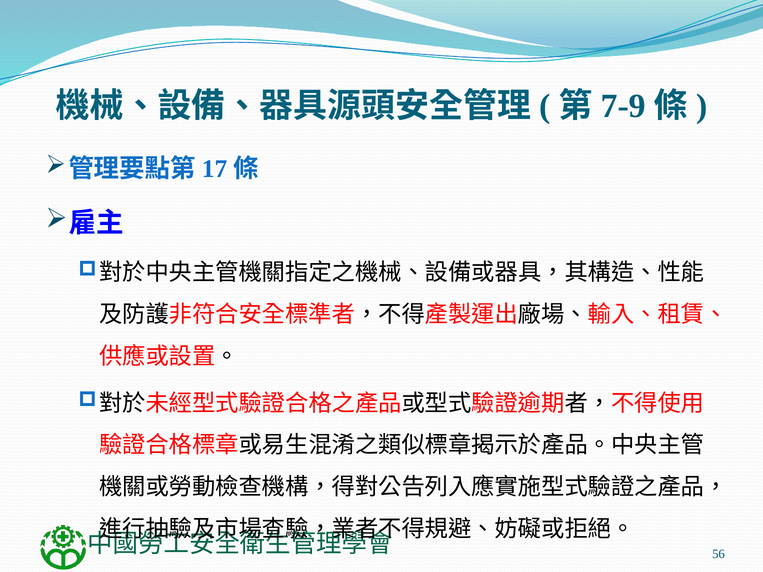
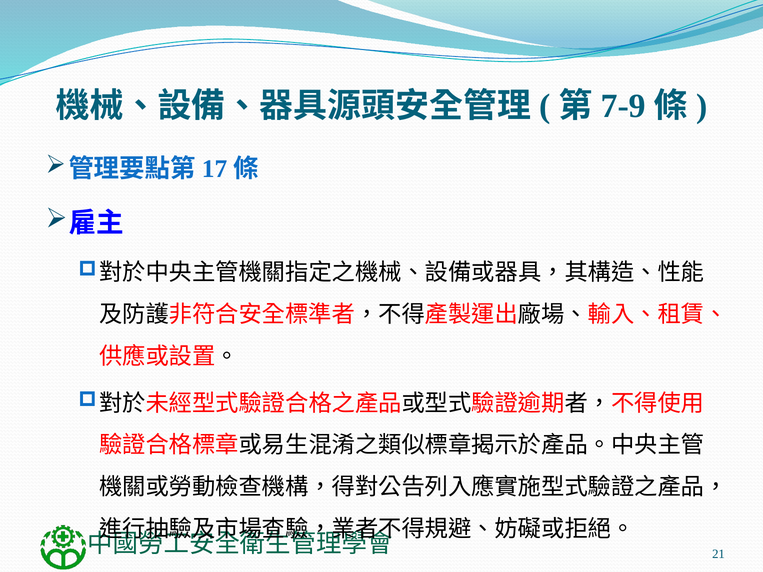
56: 56 -> 21 (718, 554)
